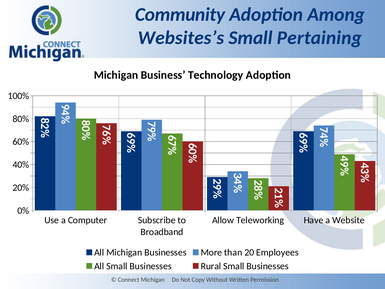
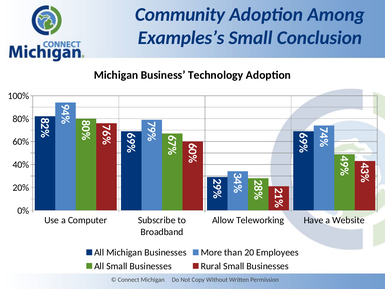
Websites’s: Websites’s -> Examples’s (181, 38)
Pertaining: Pertaining -> Conclusion (320, 38)
